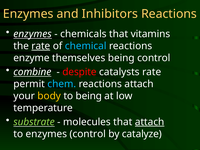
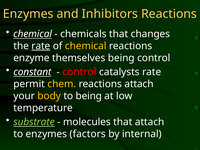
enzymes: enzymes -> chemical (33, 34)
vitamins: vitamins -> changes (150, 34)
chemical colour: light blue -> yellow (86, 46)
combine: combine -> constant (32, 72)
despite: despite -> control (79, 72)
chem colour: light blue -> yellow (62, 84)
attach underline: present -> none (150, 122)
enzymes control: control -> factors (88, 134)
catalyze: catalyze -> internal (142, 134)
